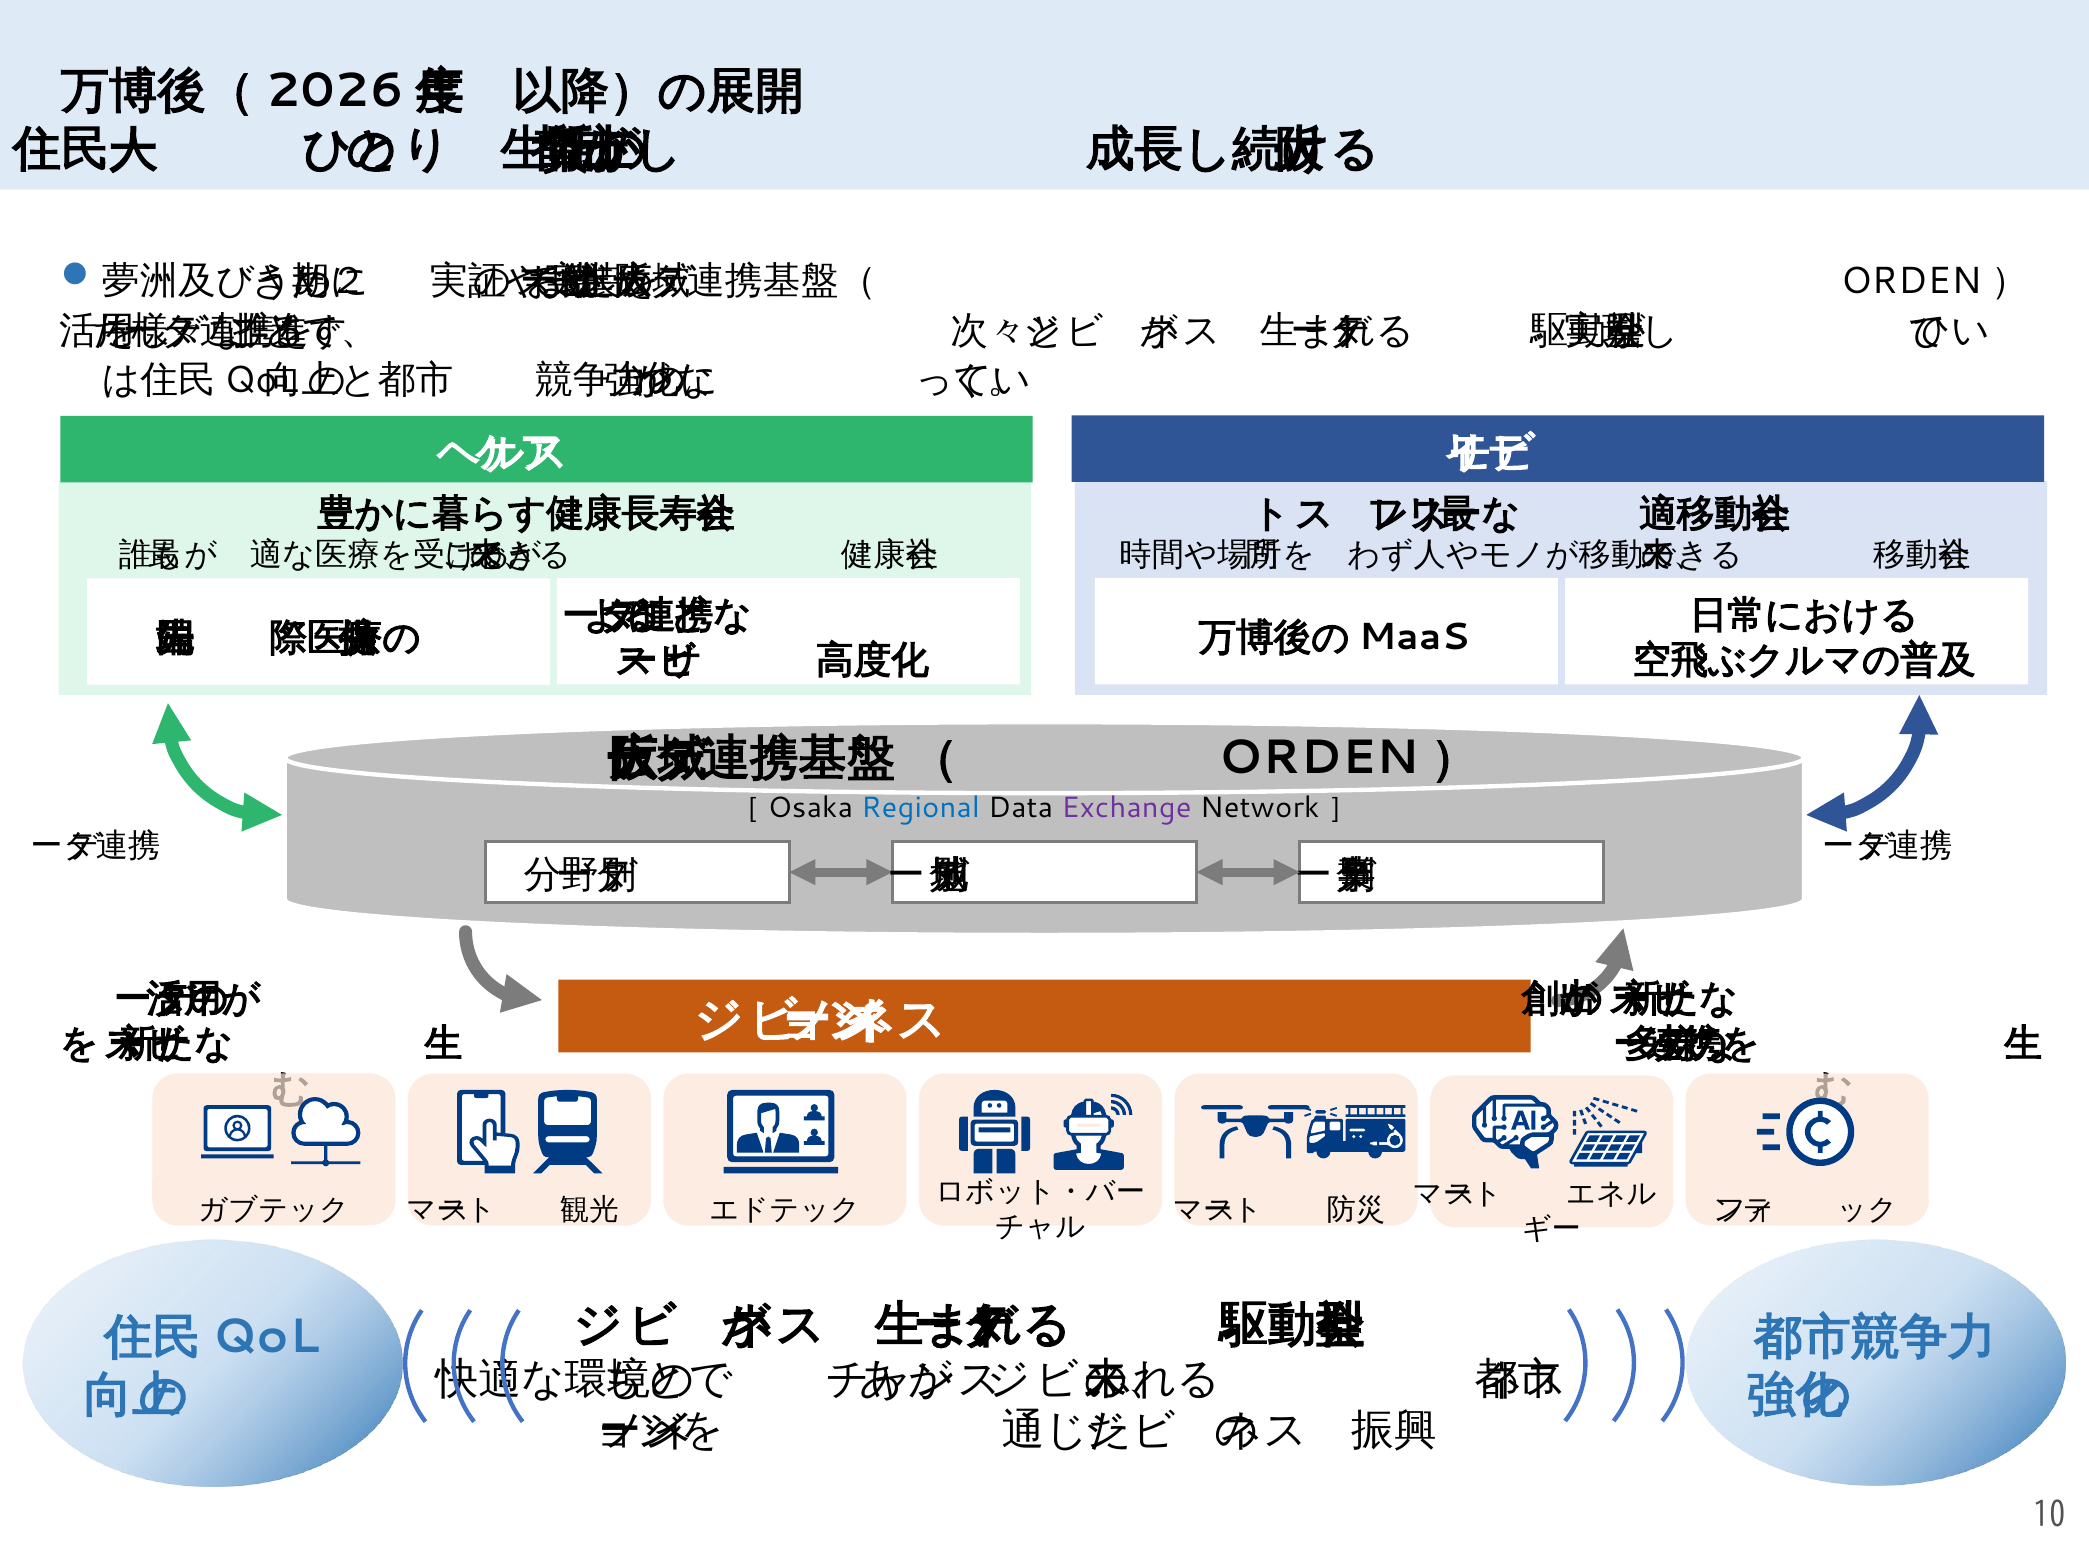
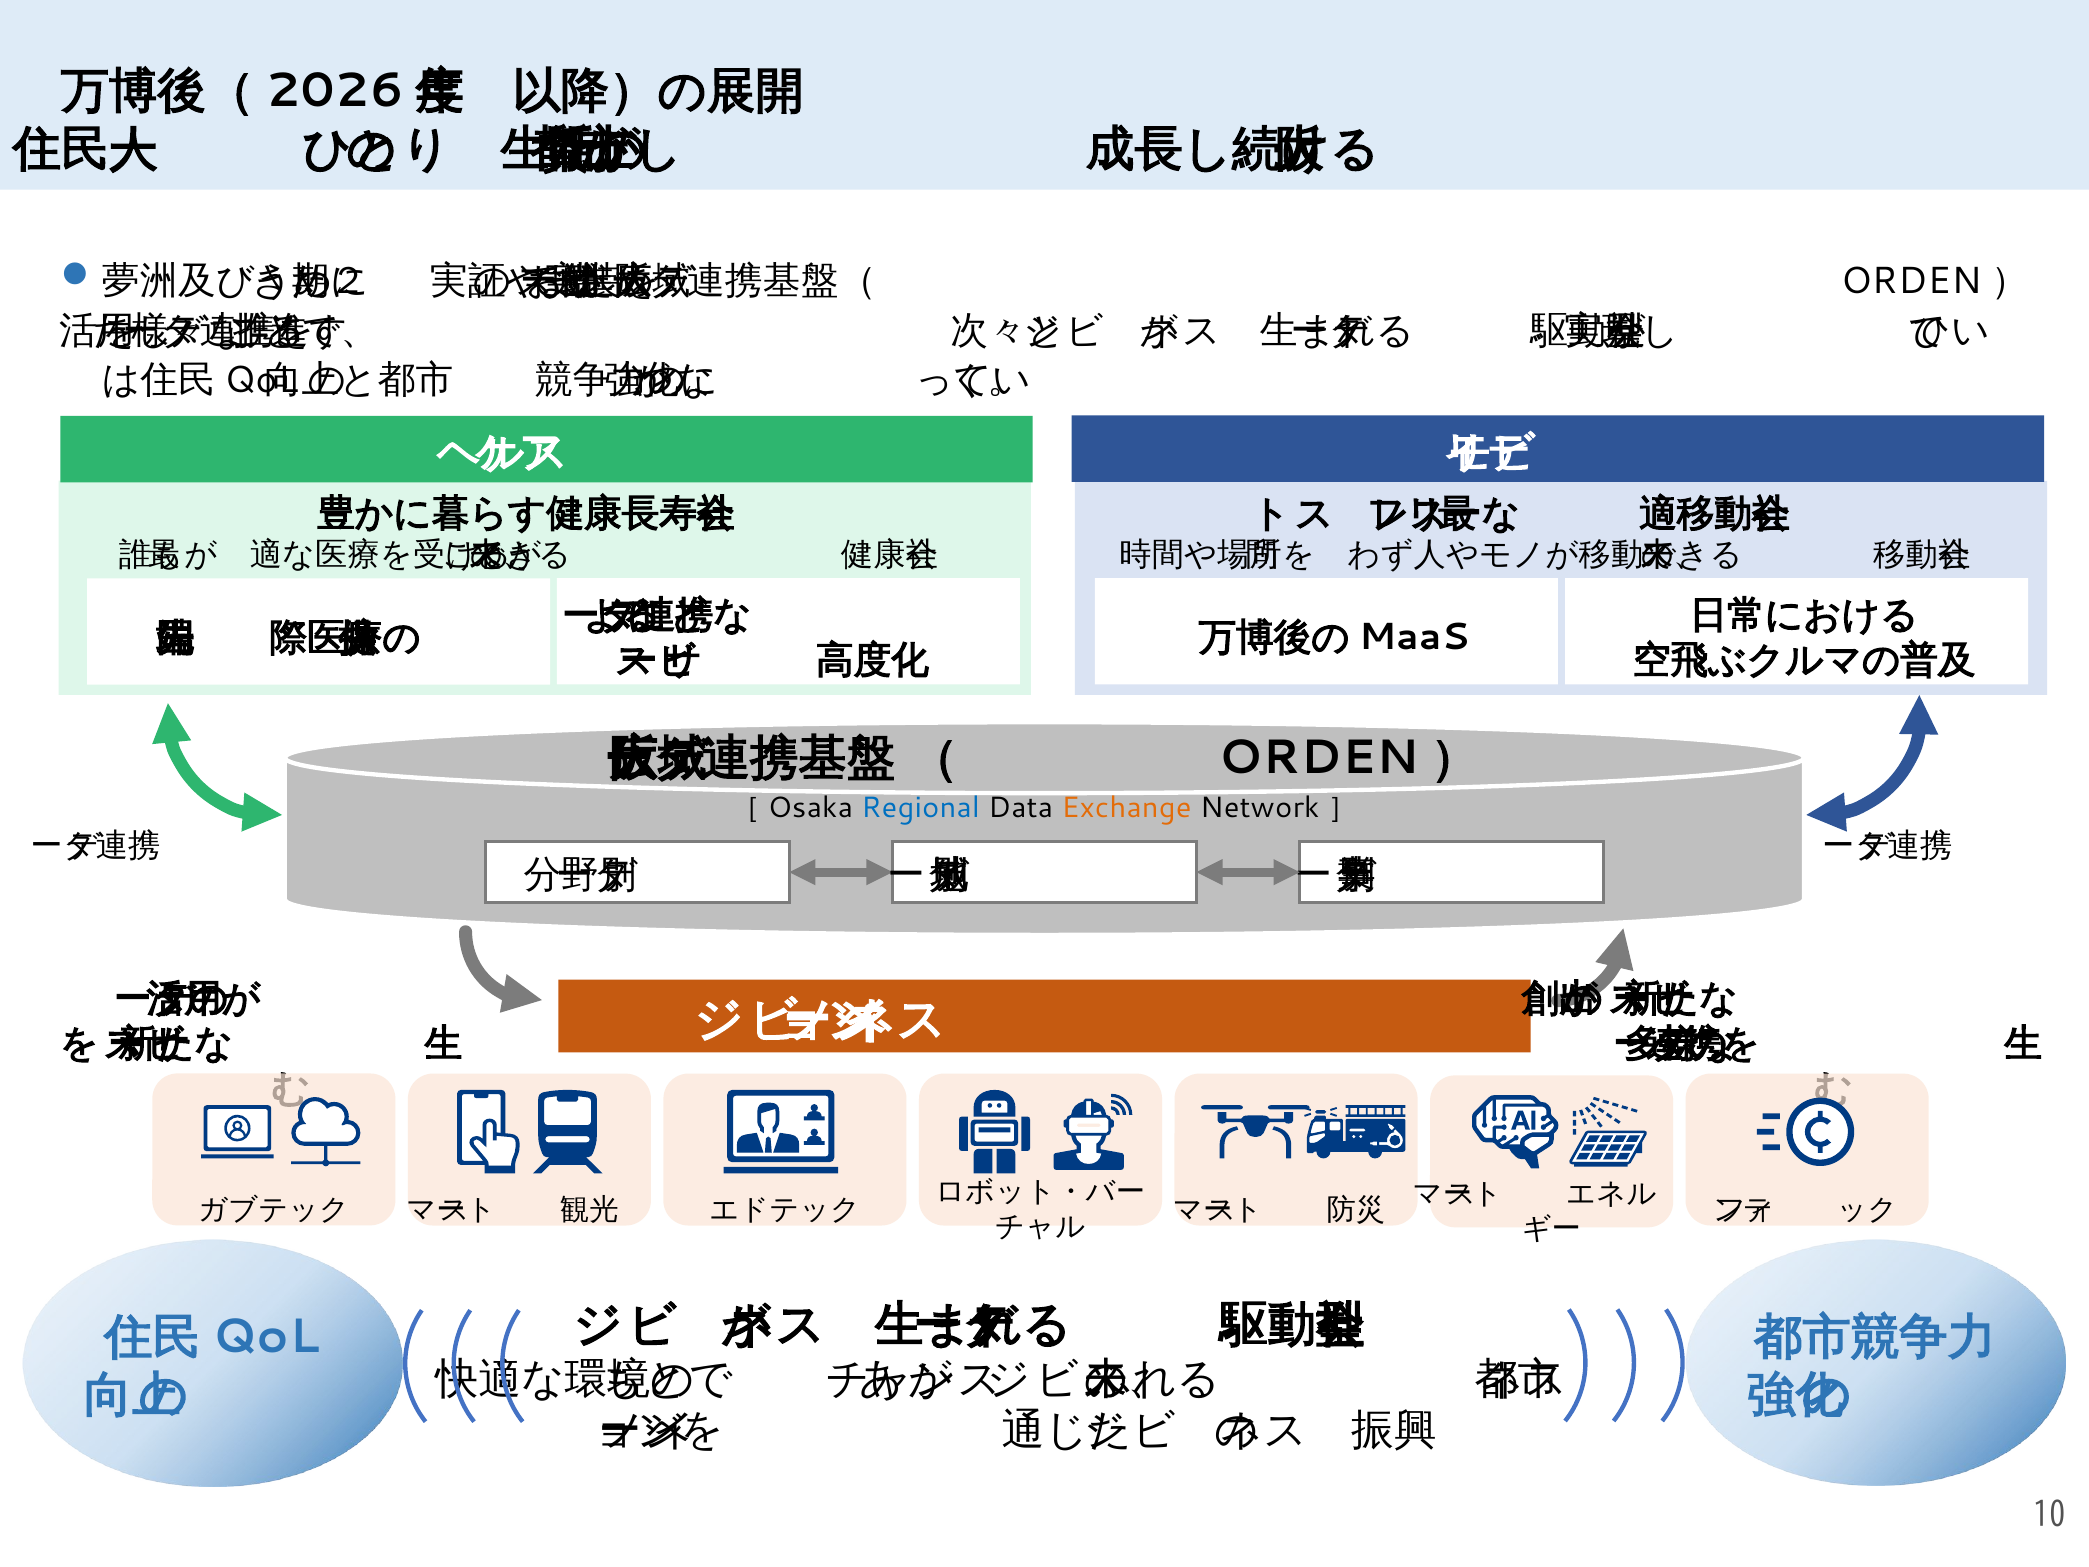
Exchange colour: purple -> orange (1127, 808)
